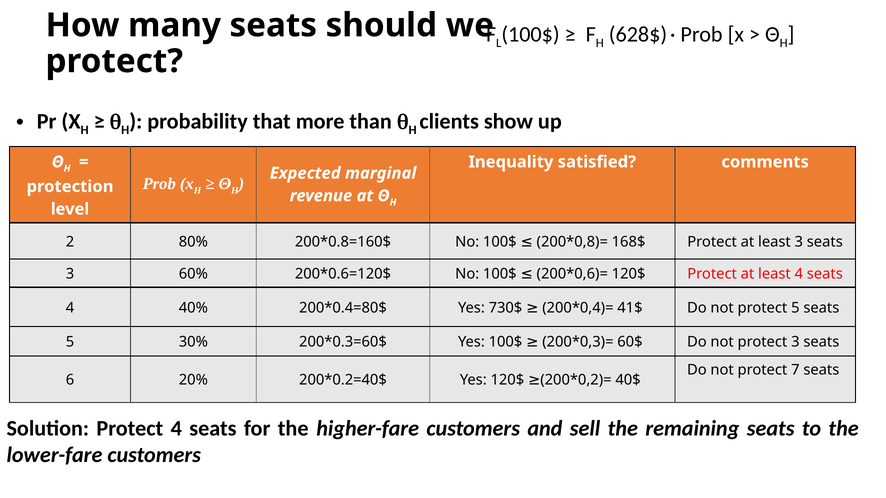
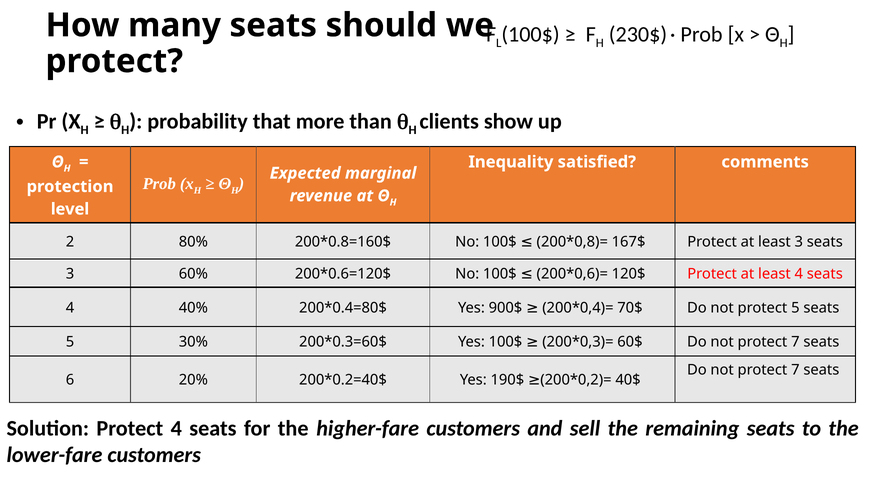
628$: 628$ -> 230$ (638, 35)
168$: 168$ -> 167$ (629, 242)
730$: 730$ -> 900$ (505, 308)
41$: 41$ -> 70$ (630, 308)
3: 3 -> 7 (795, 342)
Yes 120$: 120$ -> 190$ (507, 380)
